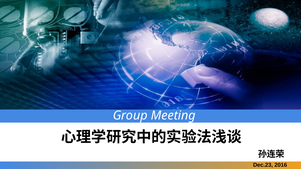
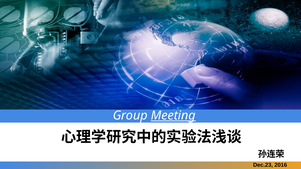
Meeting underline: none -> present (173, 116)
